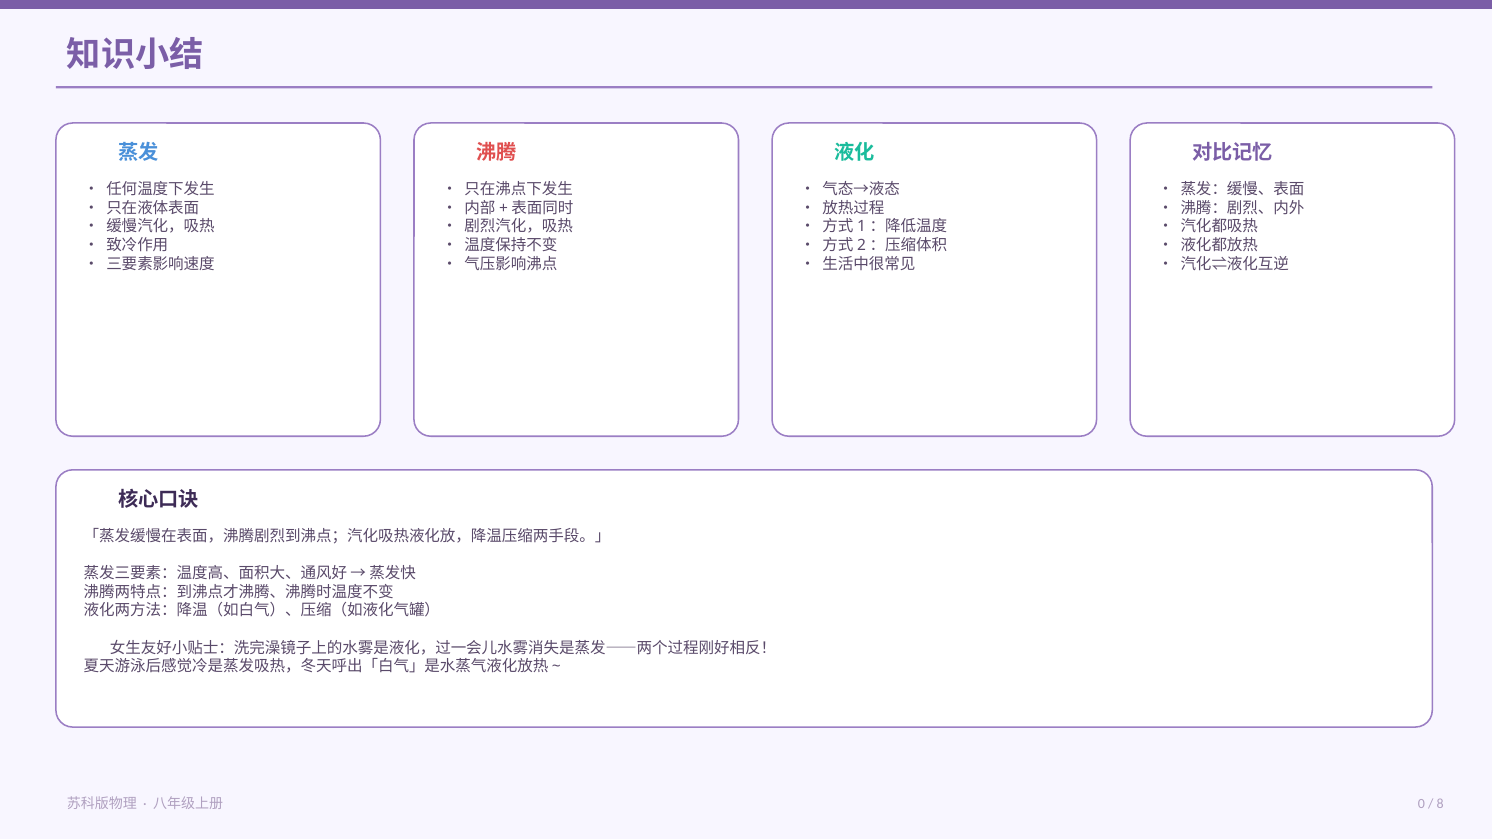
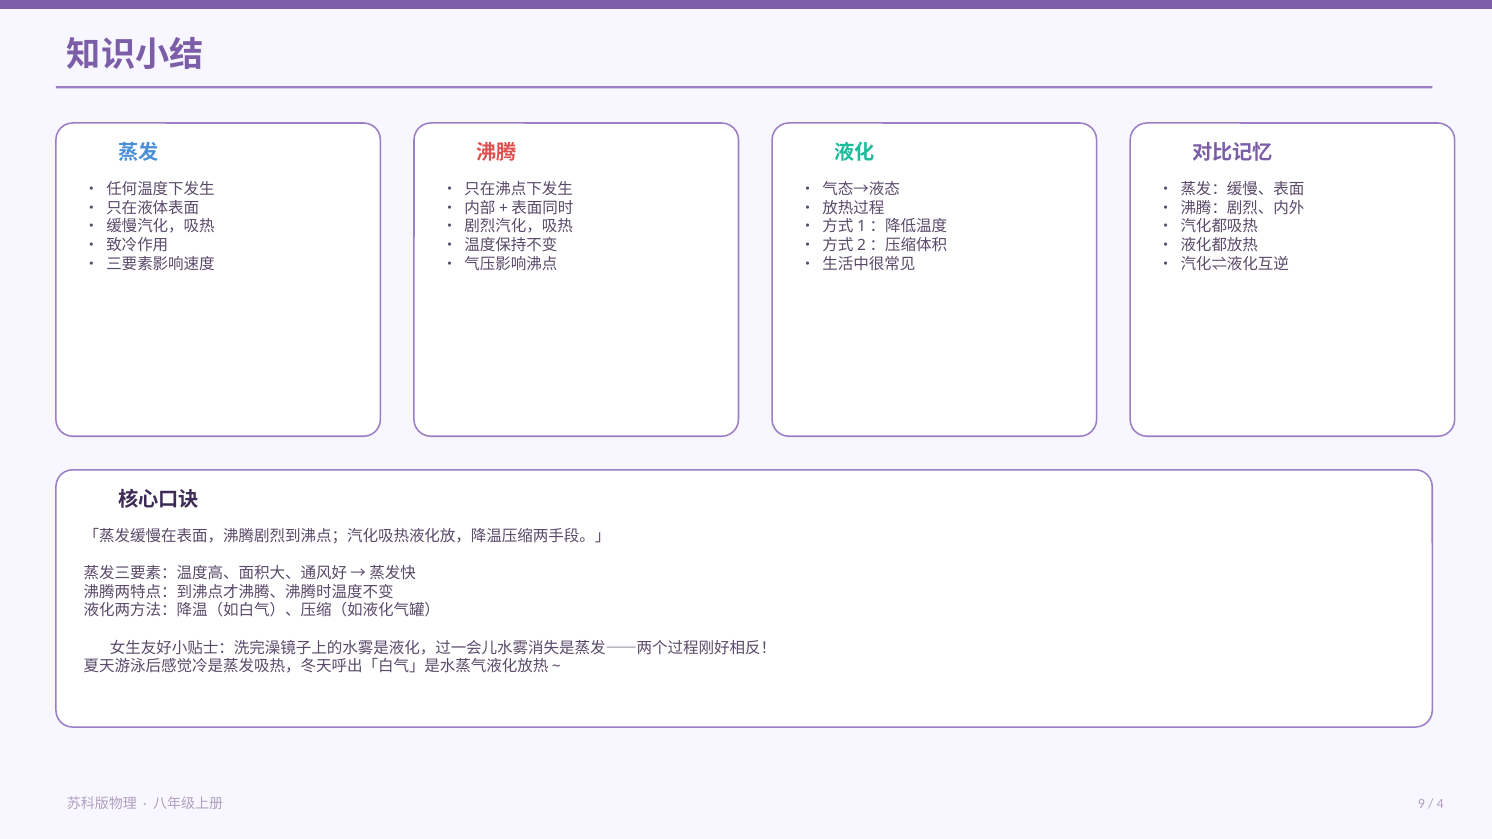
0: 0 -> 9 (1421, 804)
8: 8 -> 4 (1440, 804)
